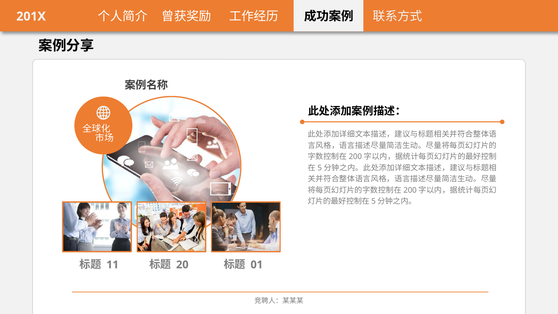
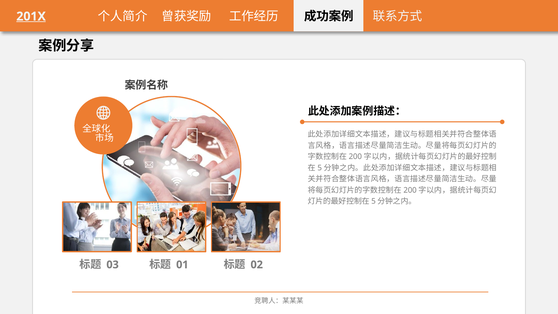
201X underline: none -> present (31, 16)
11: 11 -> 03 (113, 265)
20: 20 -> 01 (182, 265)
01: 01 -> 02 (257, 265)
